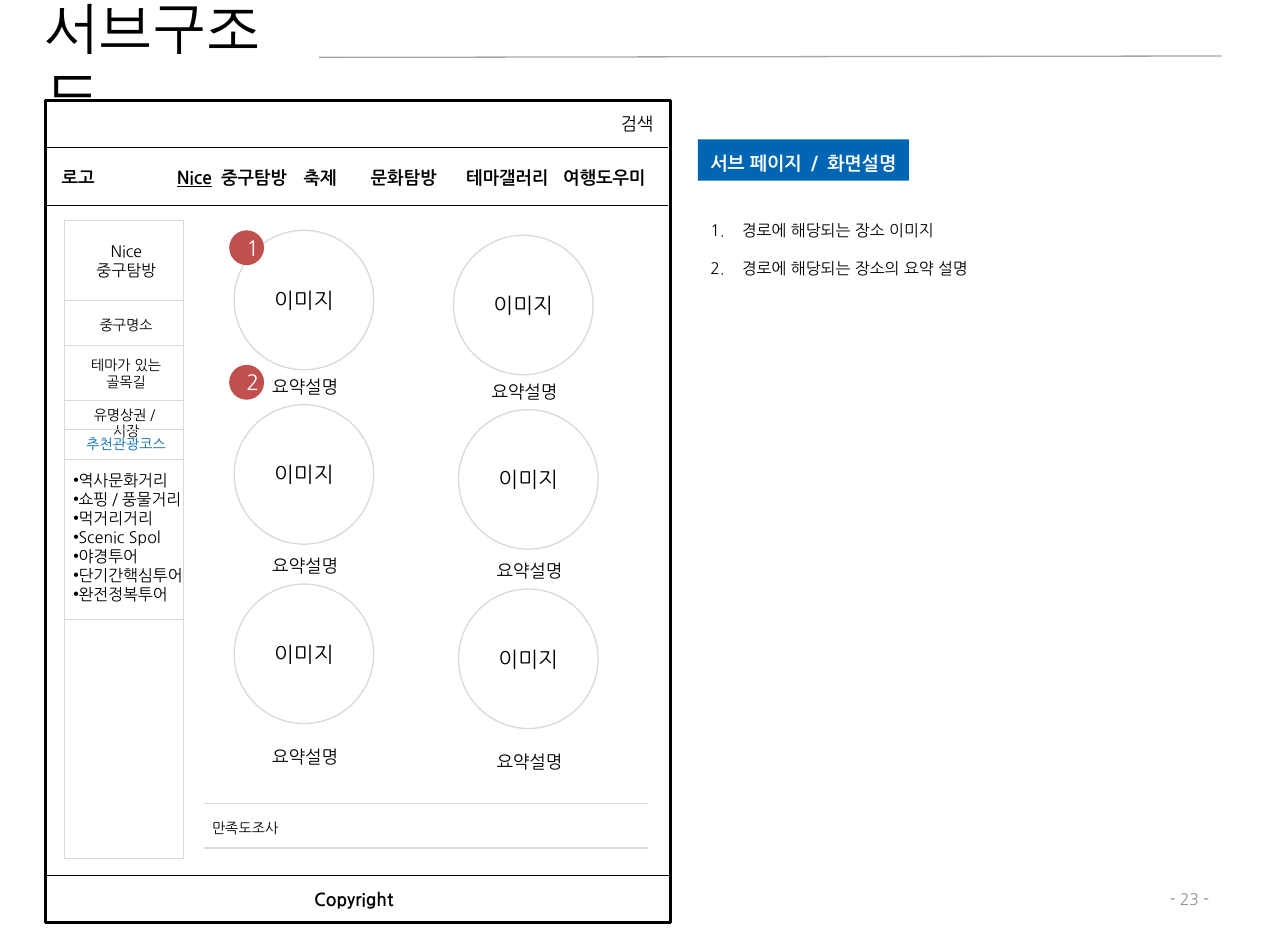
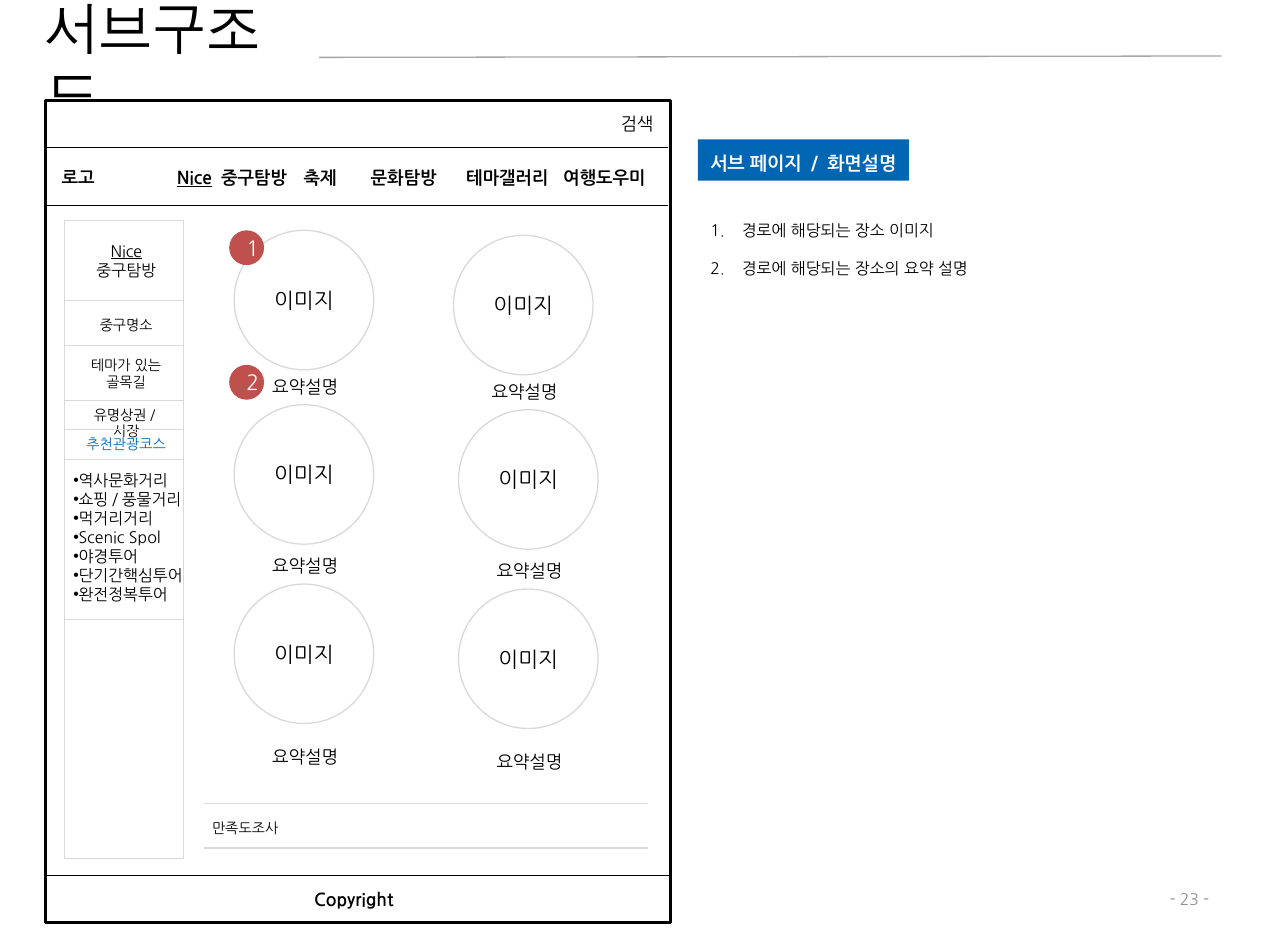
Nice underline: none -> present (126, 252)
